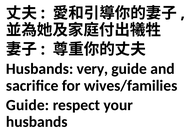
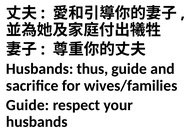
very: very -> thus (92, 69)
